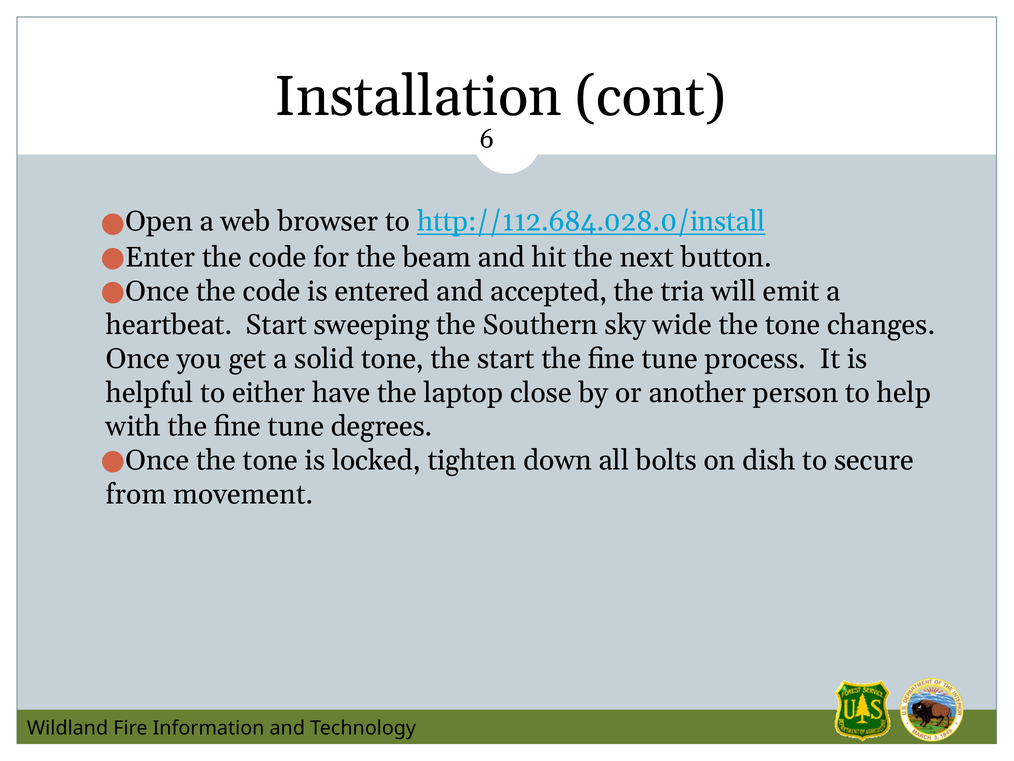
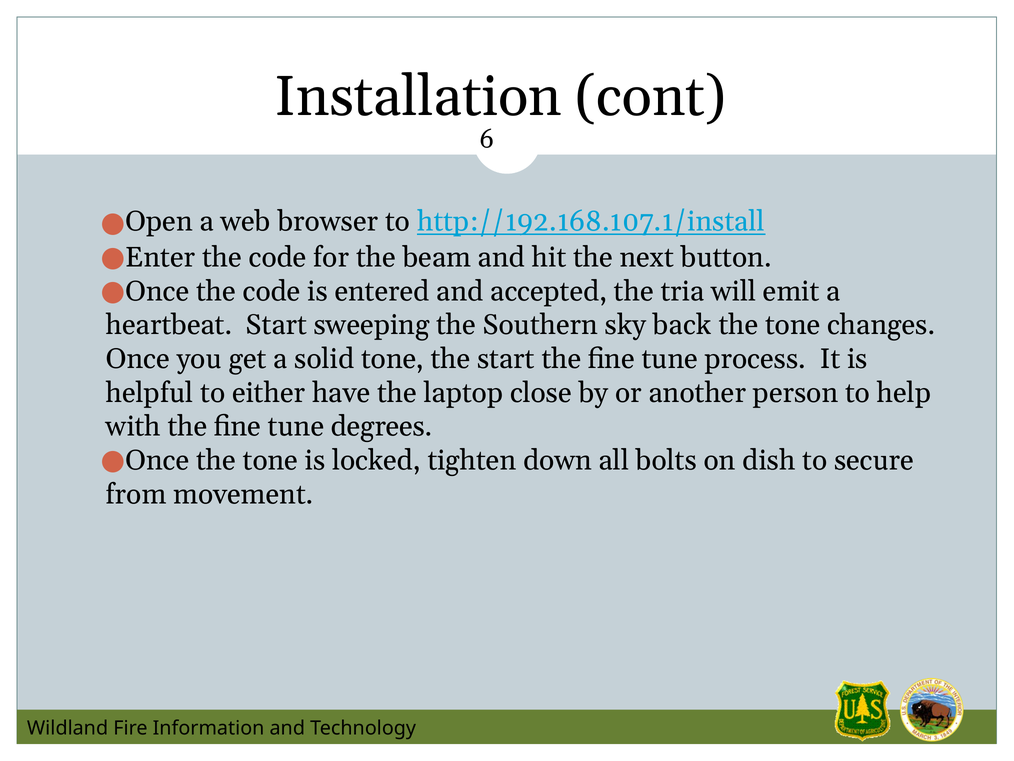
http://112.684.028.0/install: http://112.684.028.0/install -> http://192.168.107.1/install (591, 221)
wide: wide -> back (682, 325)
